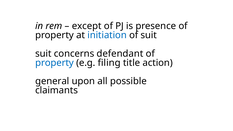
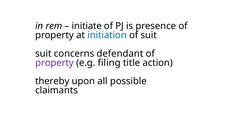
except: except -> initiate (87, 26)
property colour: blue -> purple (55, 63)
general: general -> thereby (52, 81)
